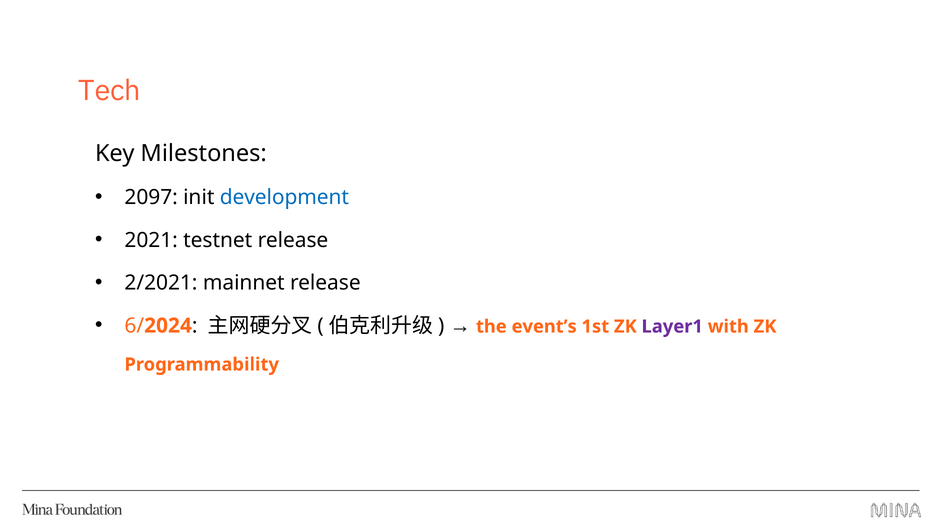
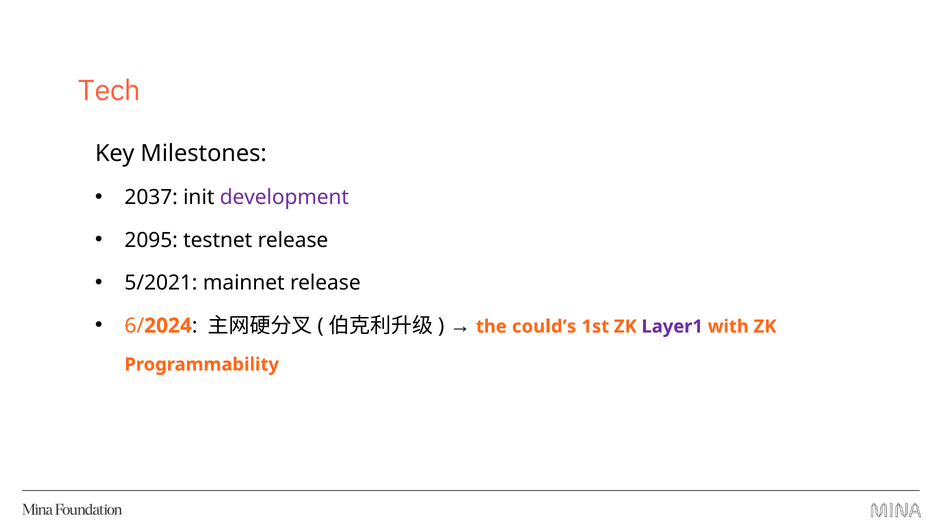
2097: 2097 -> 2037 (151, 197)
development colour: blue -> purple (284, 197)
2021: 2021 -> 2095 (151, 240)
2/2021: 2/2021 -> 5/2021 (161, 283)
event’s: event’s -> could’s (544, 326)
